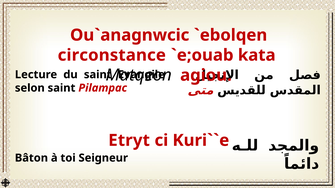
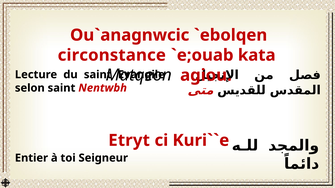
Pilampac: Pilampac -> Nentwbh (103, 88)
Bâton: Bâton -> Entier (31, 158)
